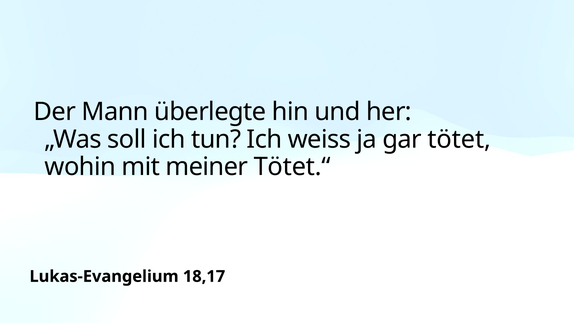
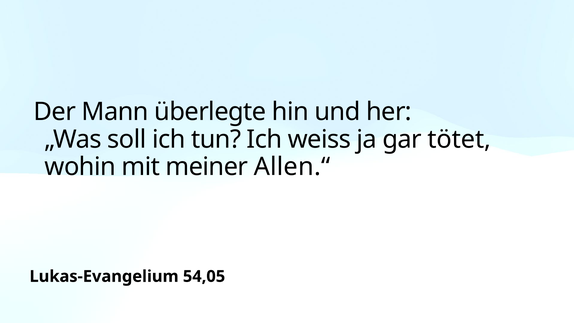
Tötet.“: Tötet.“ -> Allen.“ (292, 167)
18,17: 18,17 -> 54,05 (204, 276)
